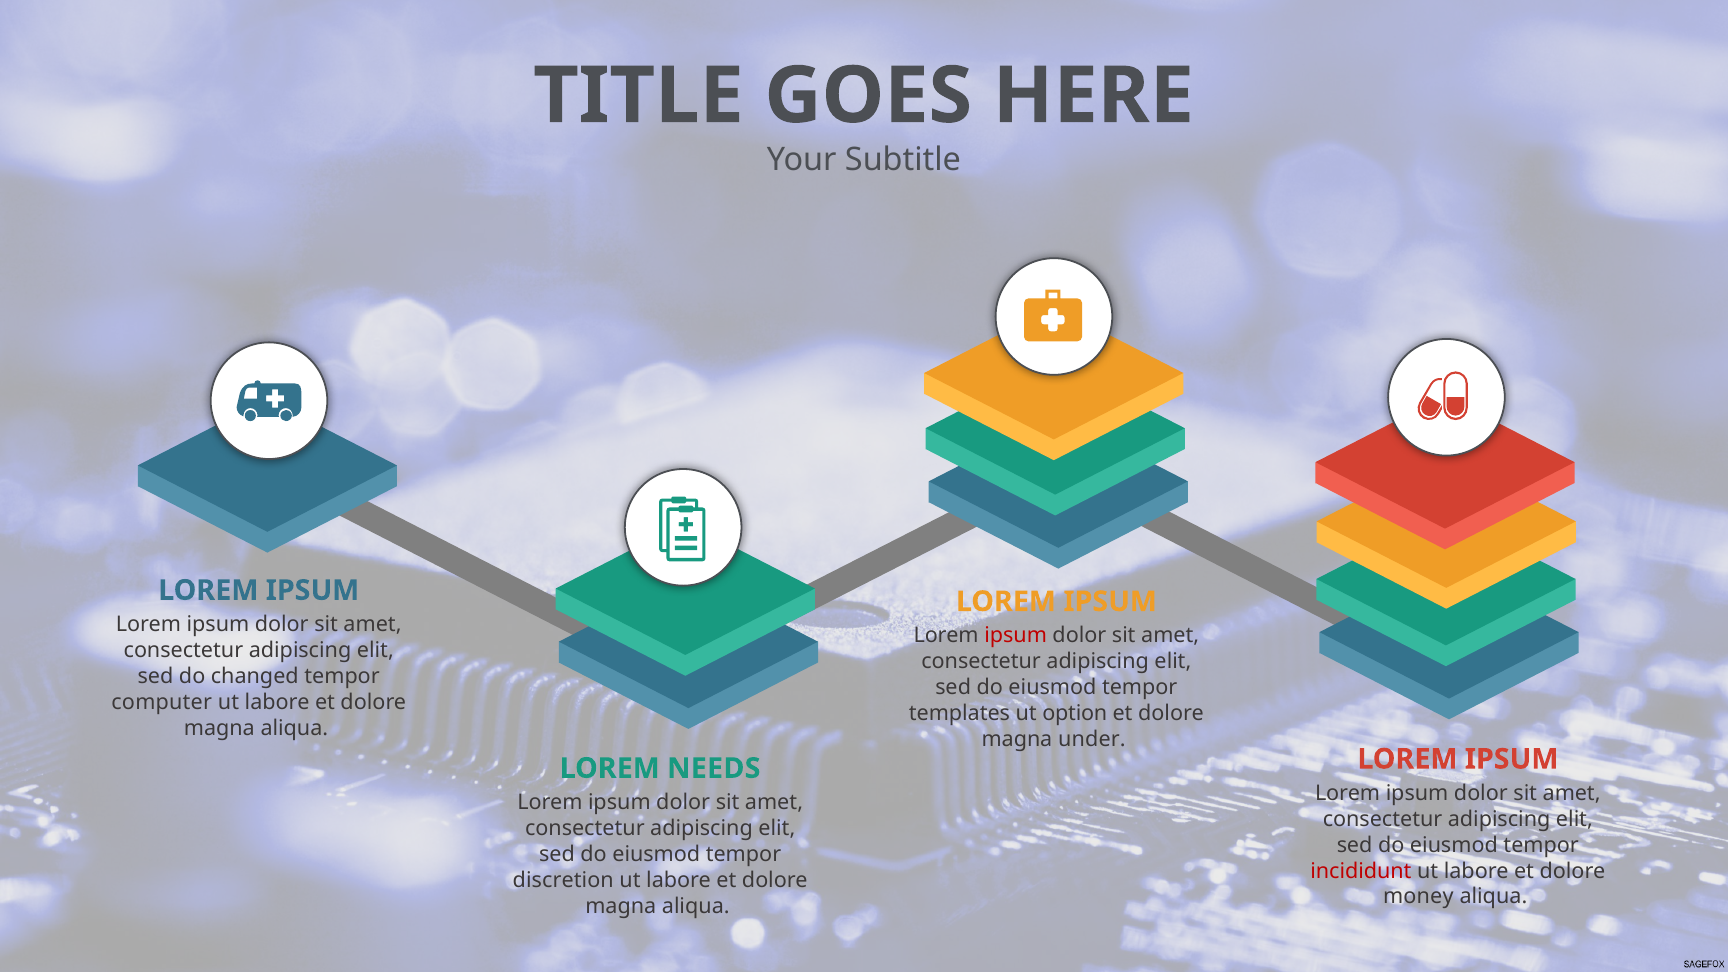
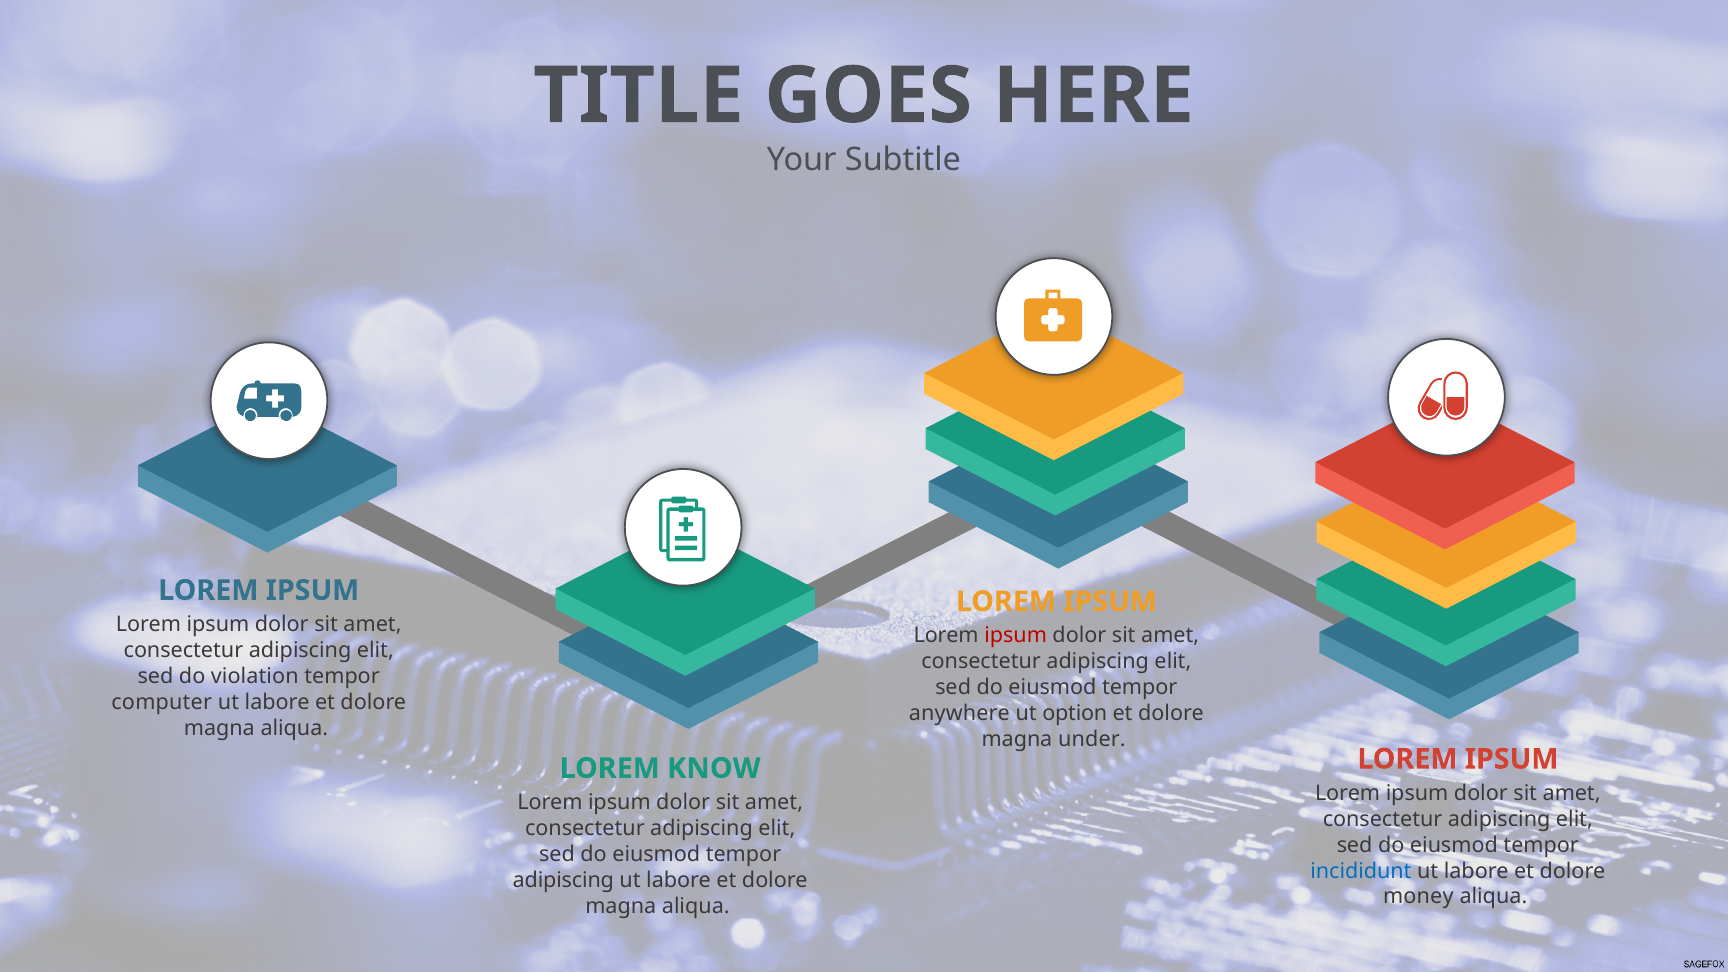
changed: changed -> violation (255, 676)
templates: templates -> anywhere (959, 713)
NEEDS: NEEDS -> KNOW (714, 768)
incididunt colour: red -> blue (1361, 871)
discretion: discretion -> adipiscing (563, 880)
